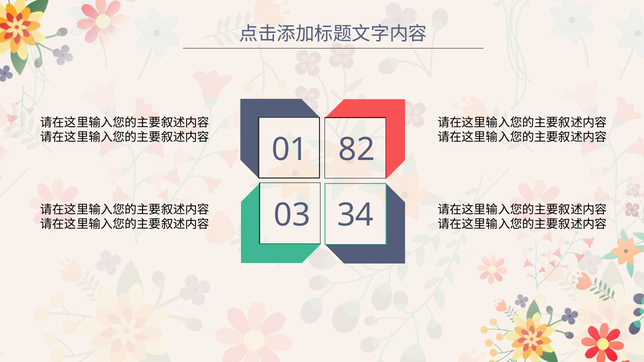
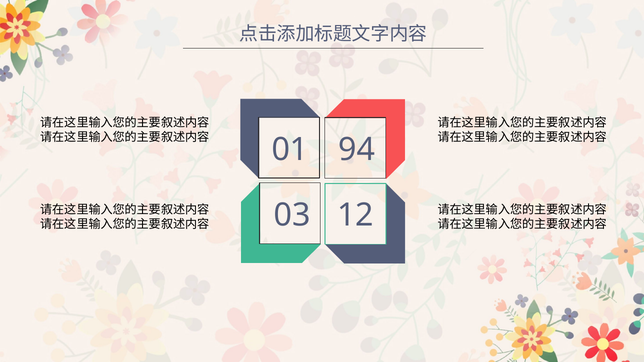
82: 82 -> 94 (357, 150)
34: 34 -> 12 (355, 215)
